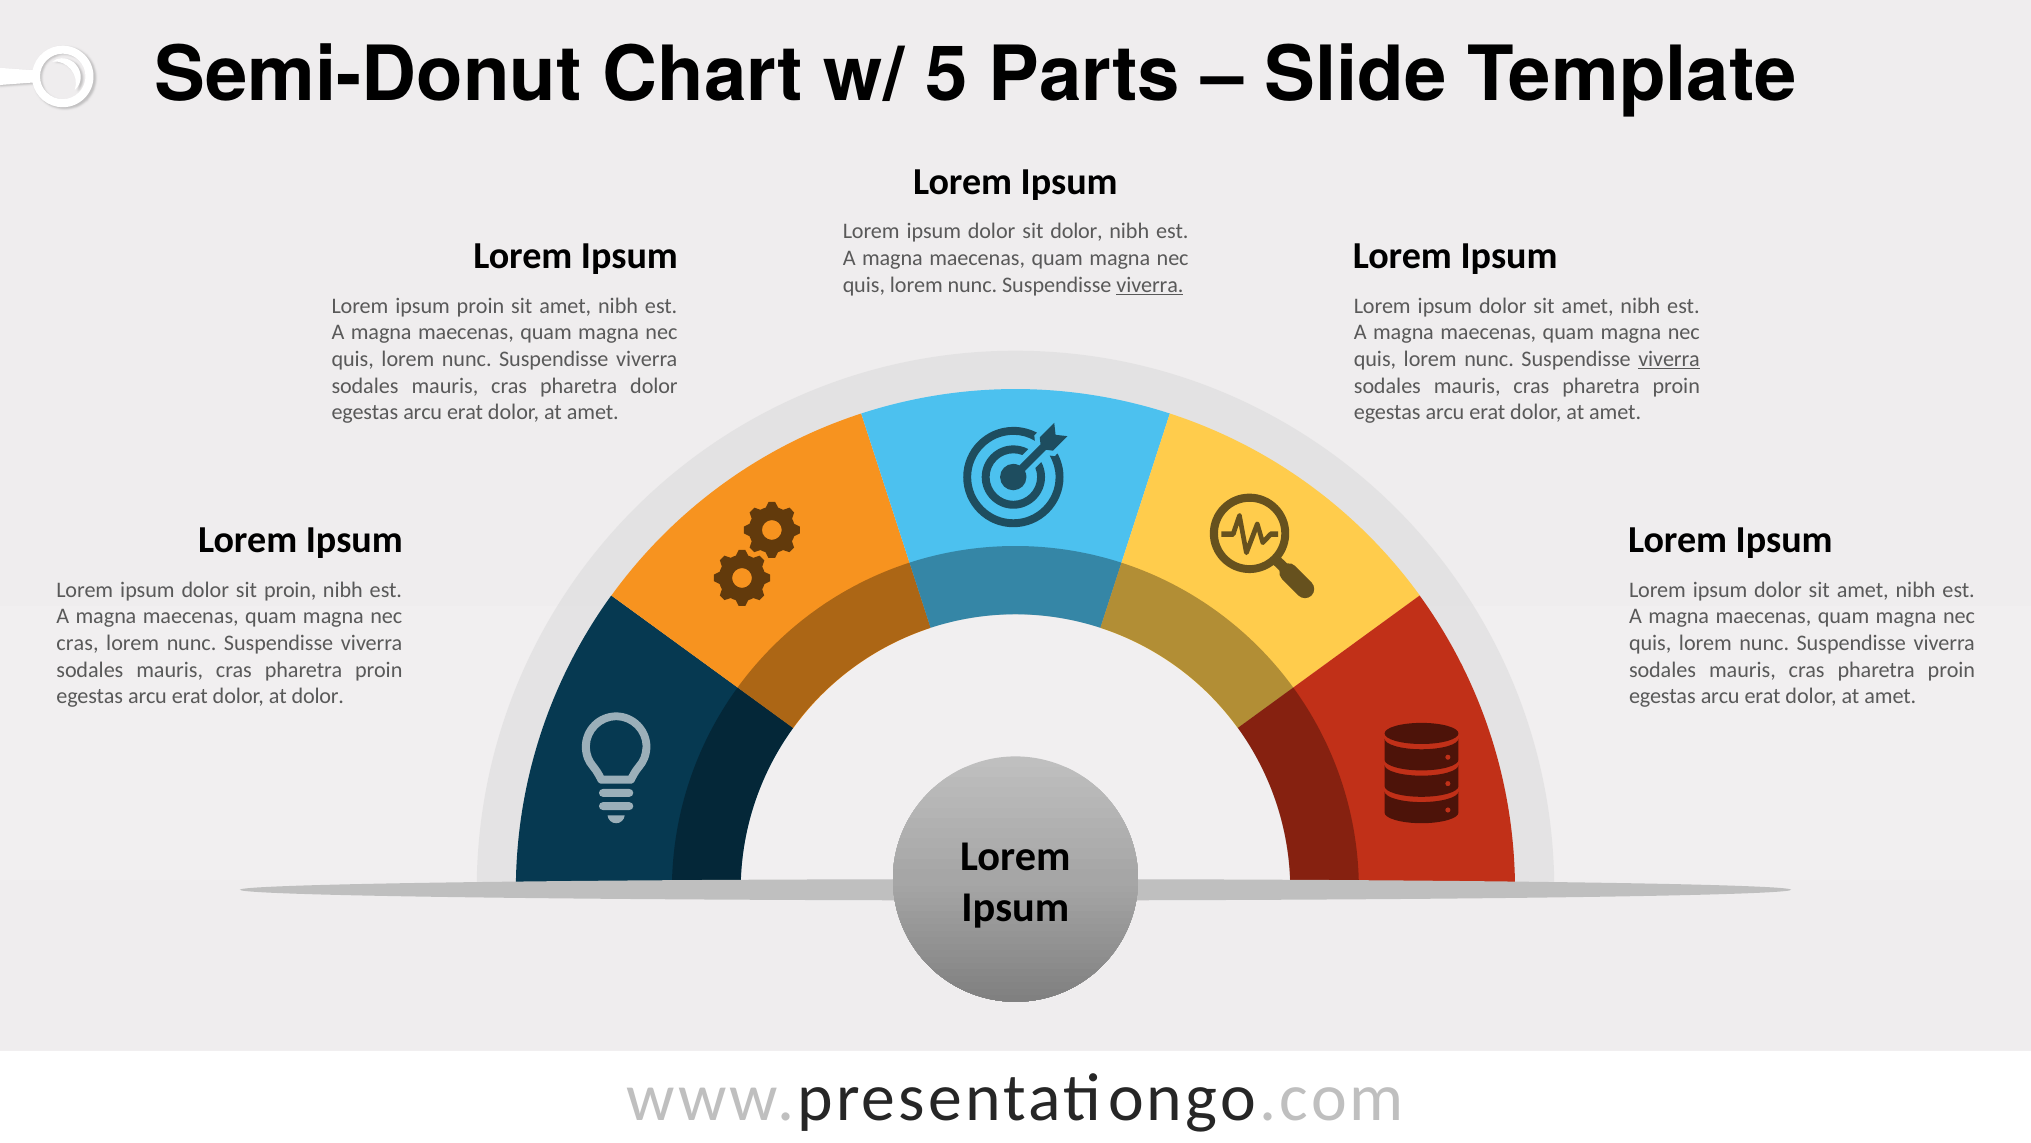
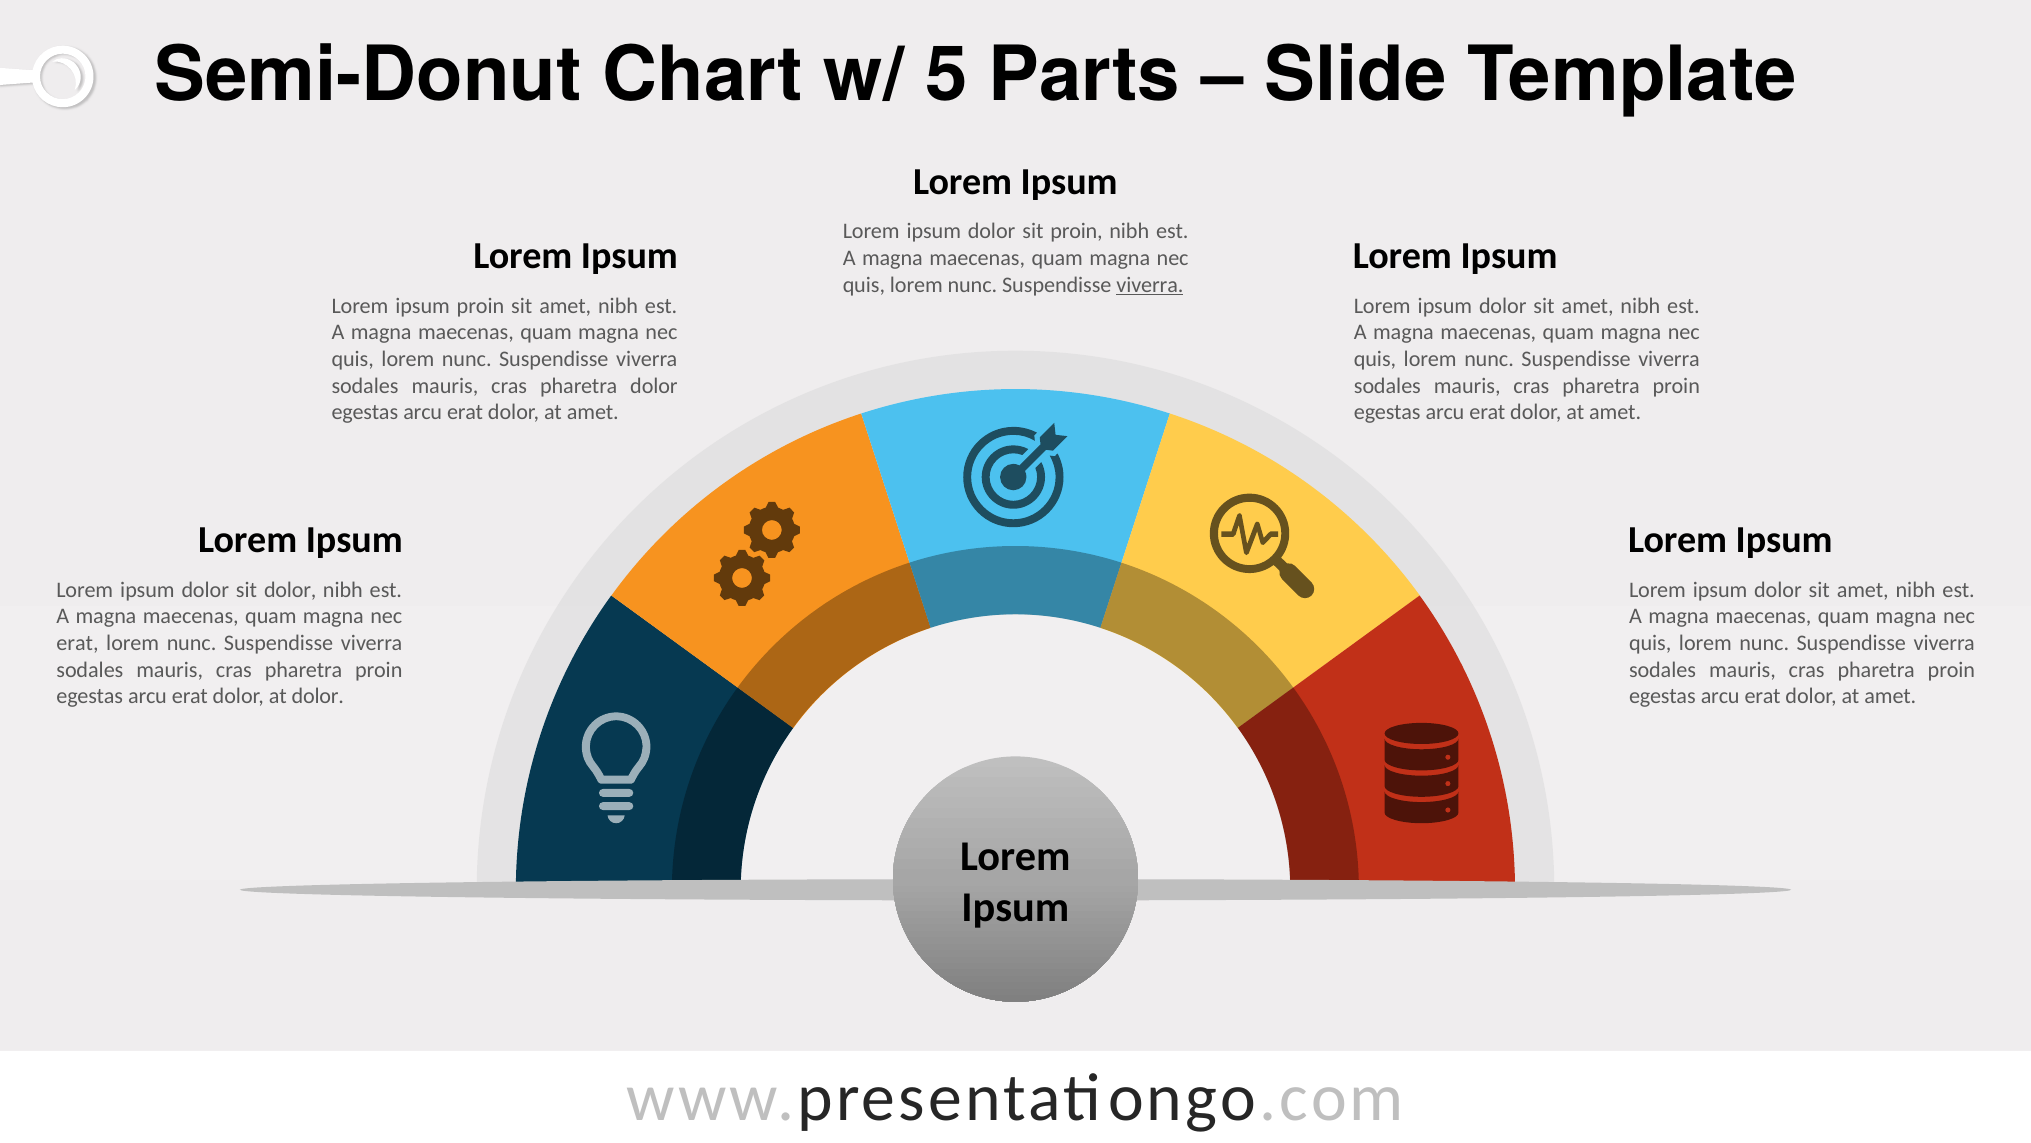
sit dolor: dolor -> proin (1077, 232)
viverra underline: present -> none (1669, 359)
sit proin: proin -> dolor (290, 590)
cras: cras -> erat (78, 643)
